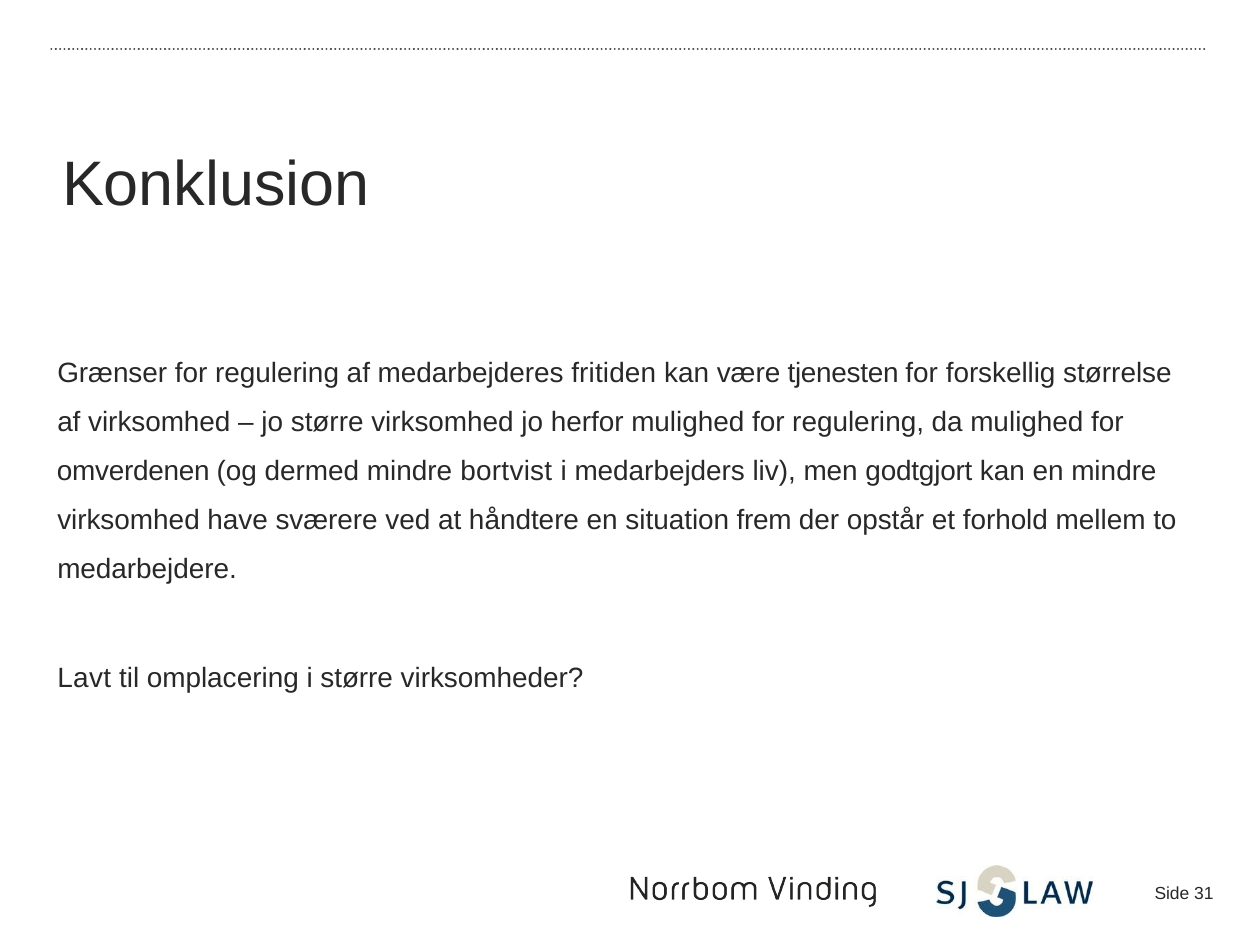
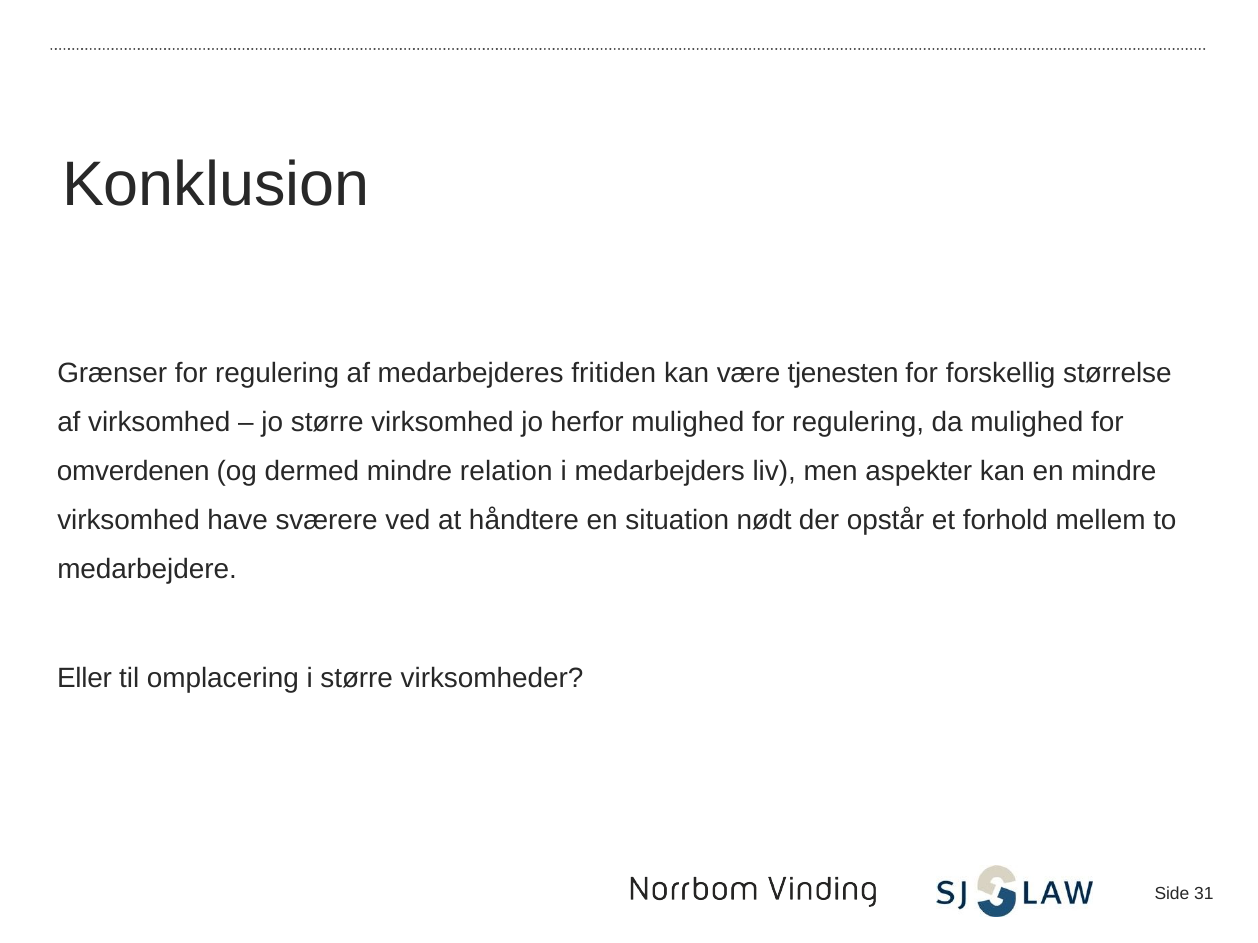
bortvist: bortvist -> relation (506, 471)
godtgjort: godtgjort -> aspekter (919, 471)
frem: frem -> nødt (764, 520)
Lavt: Lavt -> Eller (85, 678)
